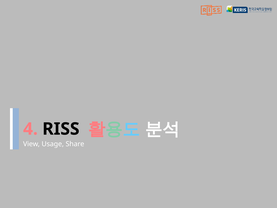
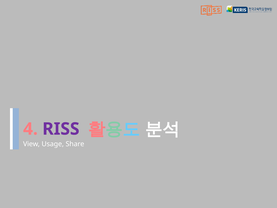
RISS colour: black -> purple (61, 129)
